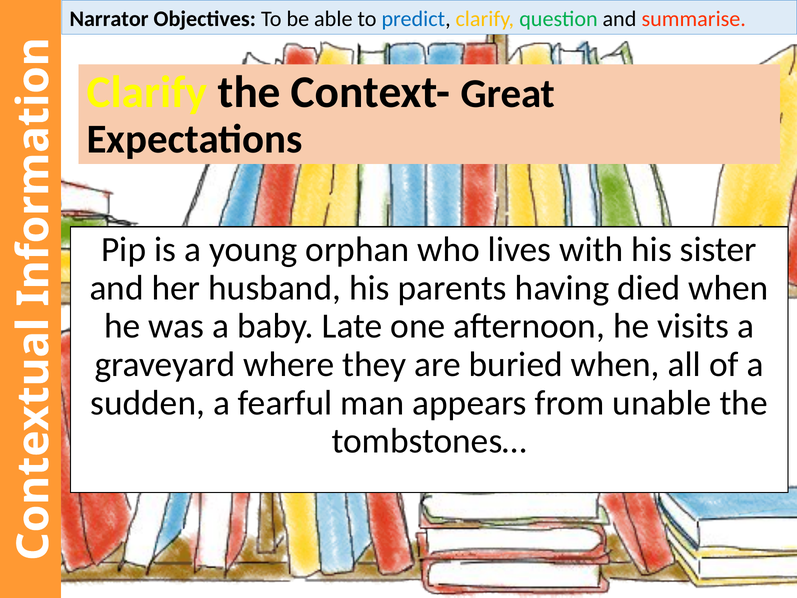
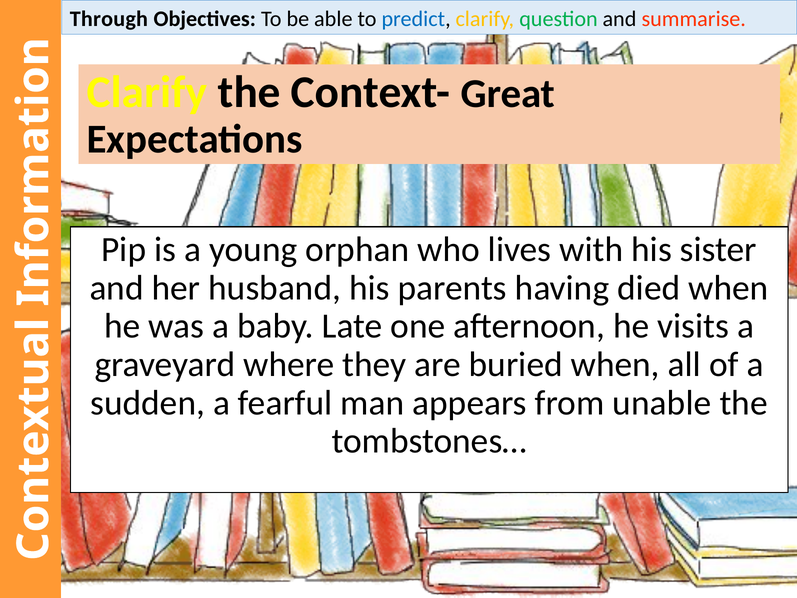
Narrator: Narrator -> Through (109, 19)
